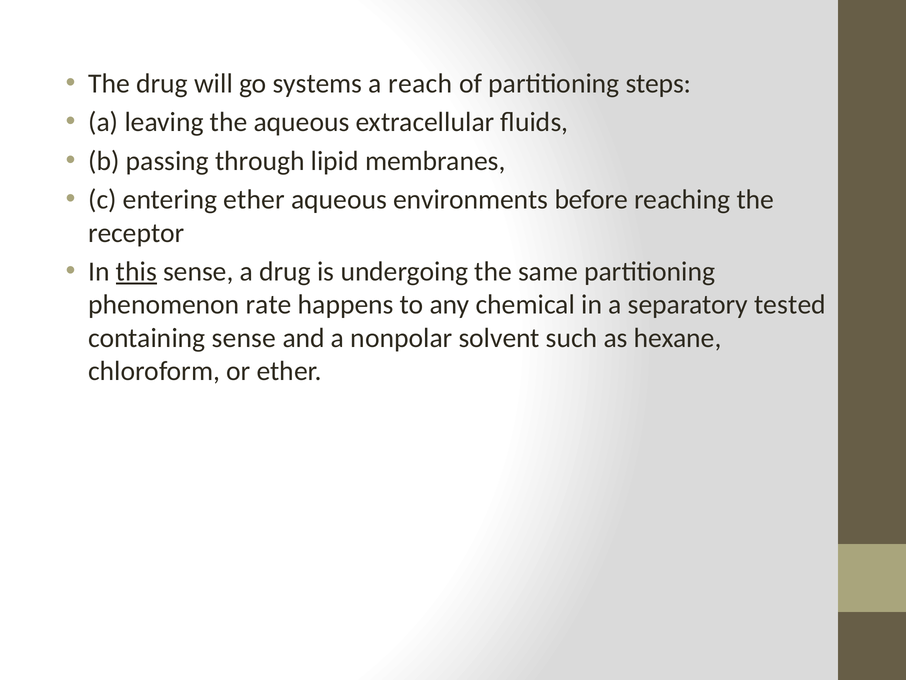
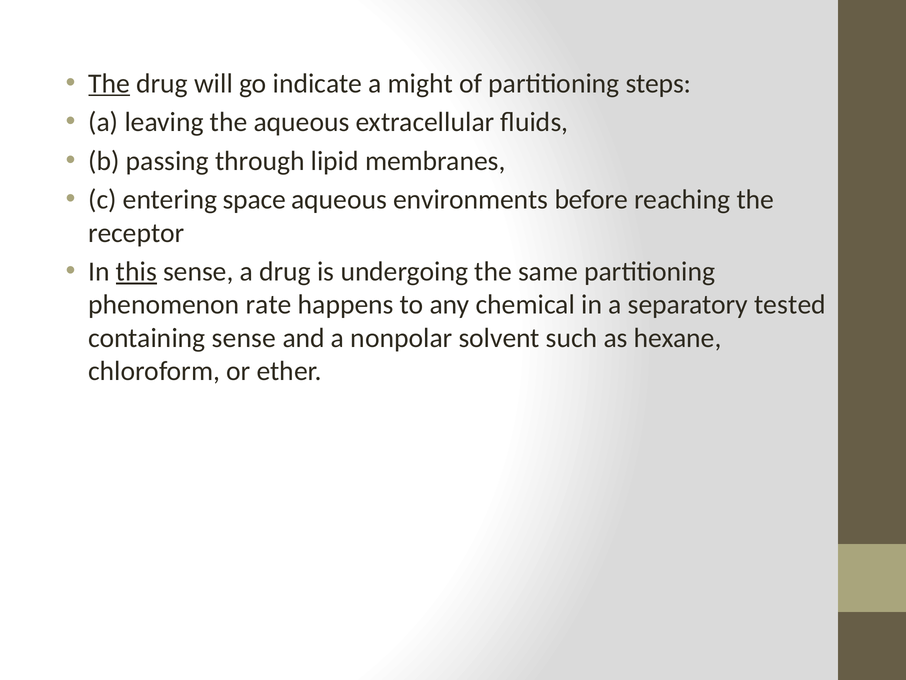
The underline: none -> present (109, 83)
systems: systems -> indicate (317, 83)
reach: reach -> might (420, 83)
entering ether: ether -> space (254, 200)
